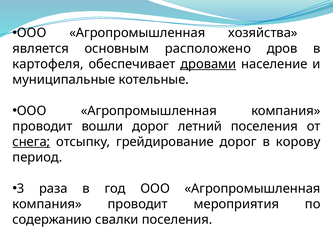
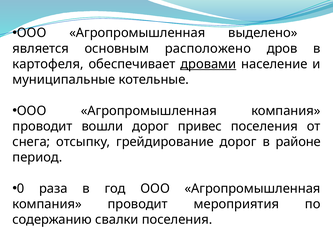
хозяйства: хозяйства -> выделено (263, 33)
летний: летний -> привес (200, 126)
снега underline: present -> none (31, 142)
корову: корову -> районе (298, 142)
3: 3 -> 0 (21, 188)
